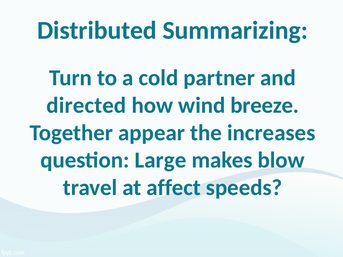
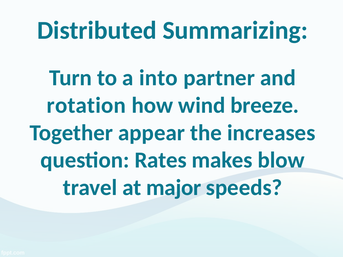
cold: cold -> into (158, 78)
directed: directed -> rotation (86, 105)
Large: Large -> Rates (161, 160)
affect: affect -> major (174, 188)
